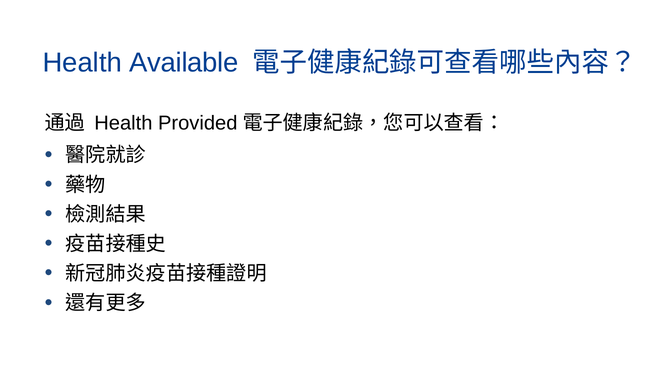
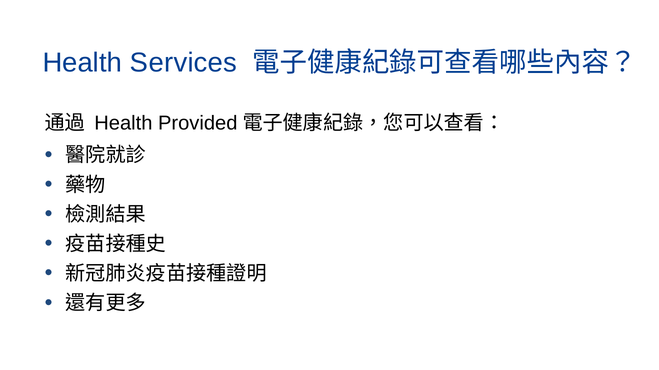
Available: Available -> Services (184, 63)
